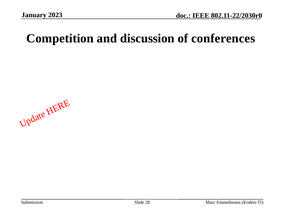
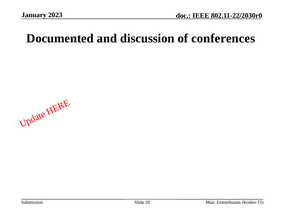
Competition: Competition -> Documented (60, 38)
